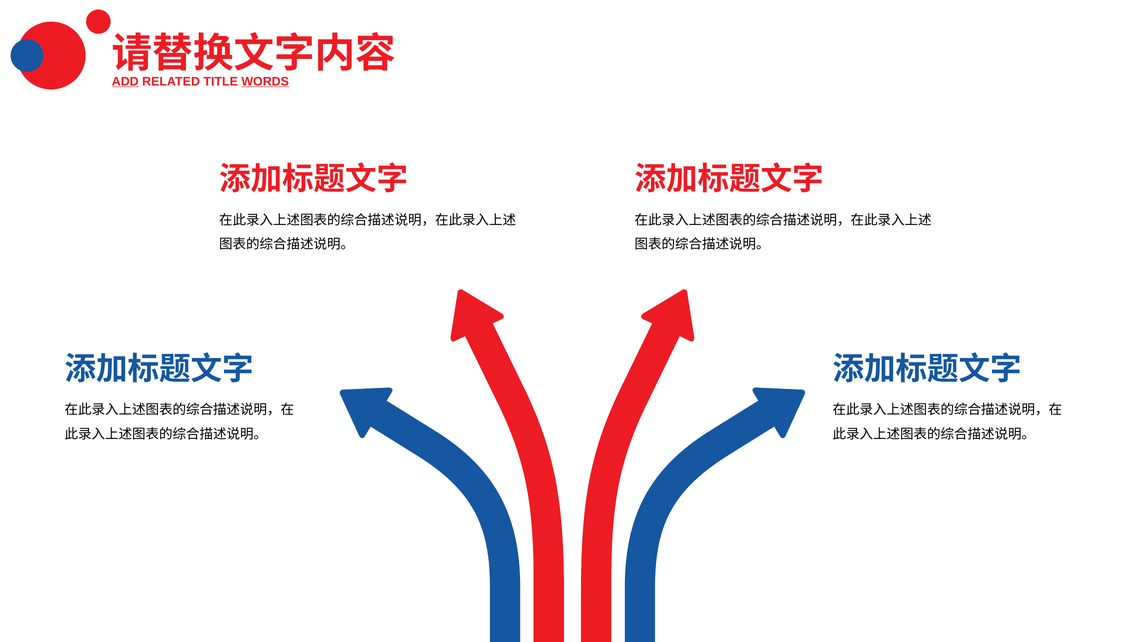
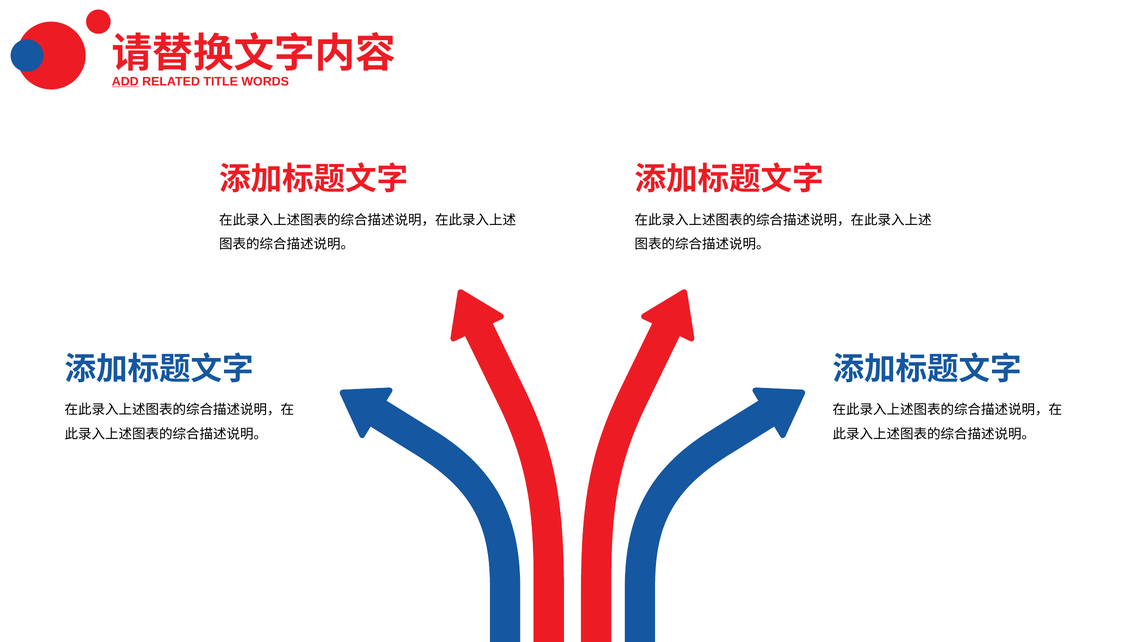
WORDS underline: present -> none (265, 81)
